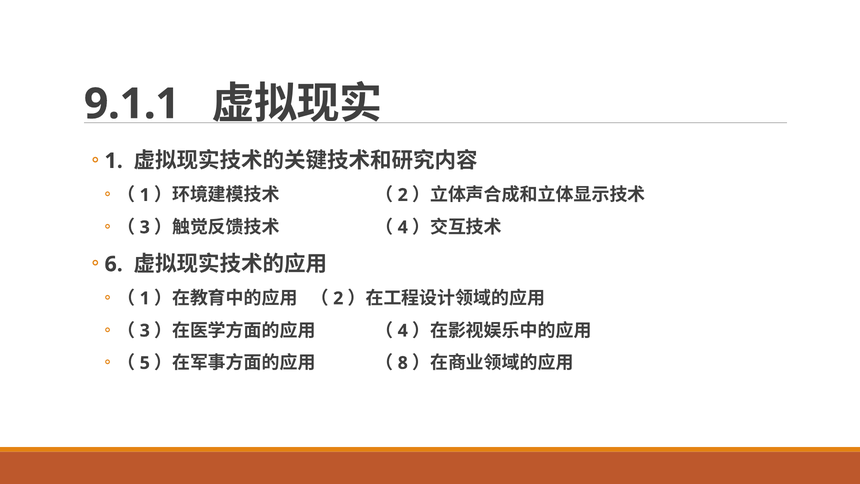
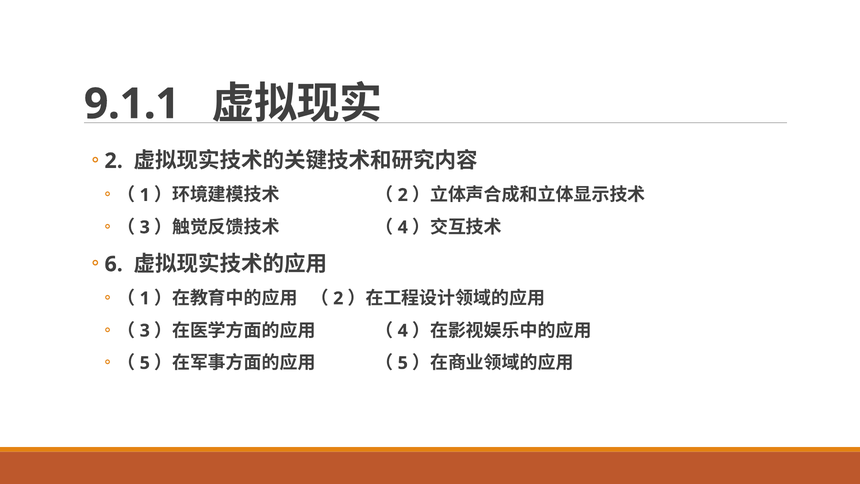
1: 1 -> 2 (114, 161)
8: 8 -> 5 (403, 363)
